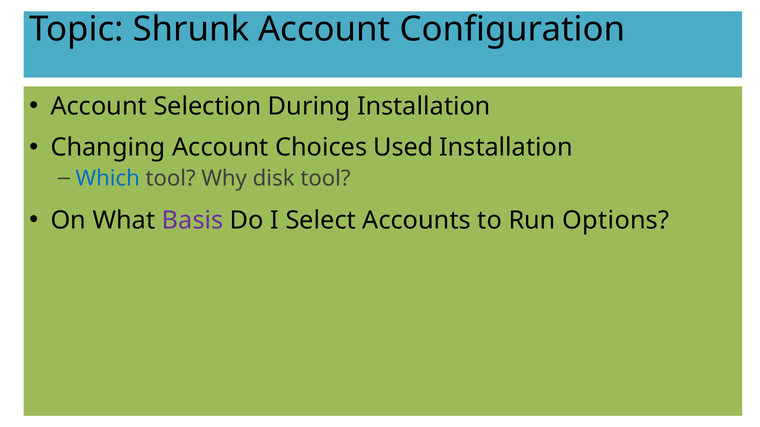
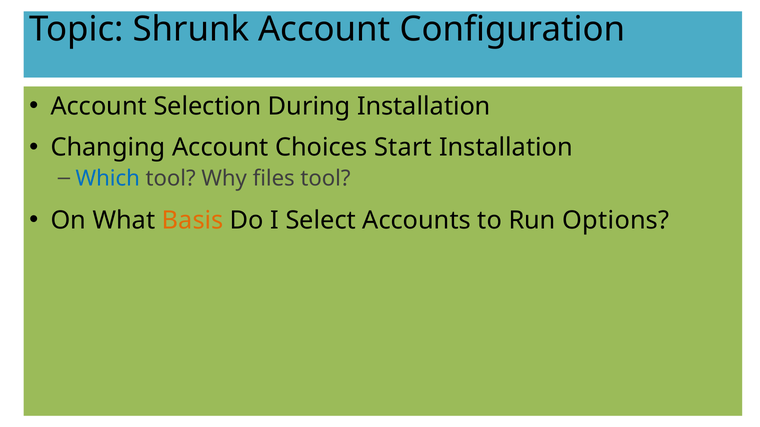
Used: Used -> Start (403, 148)
disk: disk -> files (274, 178)
Basis colour: purple -> orange (193, 221)
